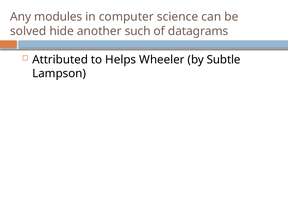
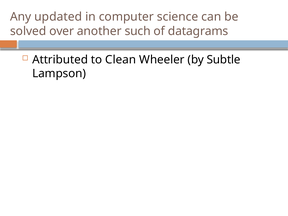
modules: modules -> updated (58, 17)
hide: hide -> over (62, 31)
Helps: Helps -> Clean (121, 60)
